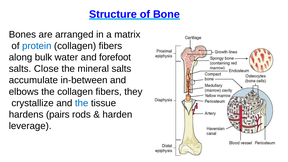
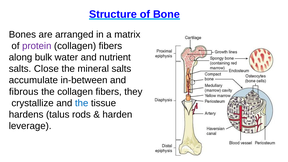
protein colour: blue -> purple (37, 46)
forefoot: forefoot -> nutrient (115, 57)
elbows: elbows -> fibrous (24, 92)
pairs: pairs -> talus (58, 114)
